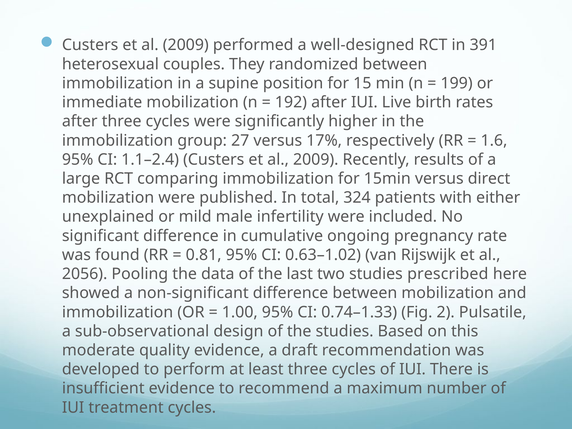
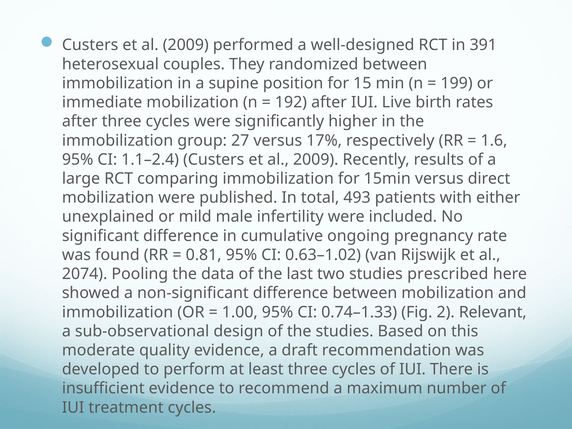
324: 324 -> 493 (357, 198)
2056: 2056 -> 2074 (85, 274)
Pulsatile: Pulsatile -> Relevant (493, 312)
